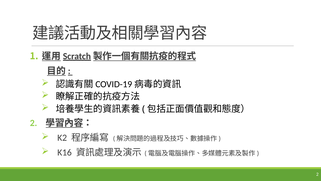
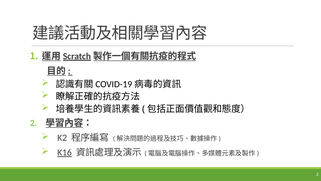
K16 underline: none -> present (65, 152)
